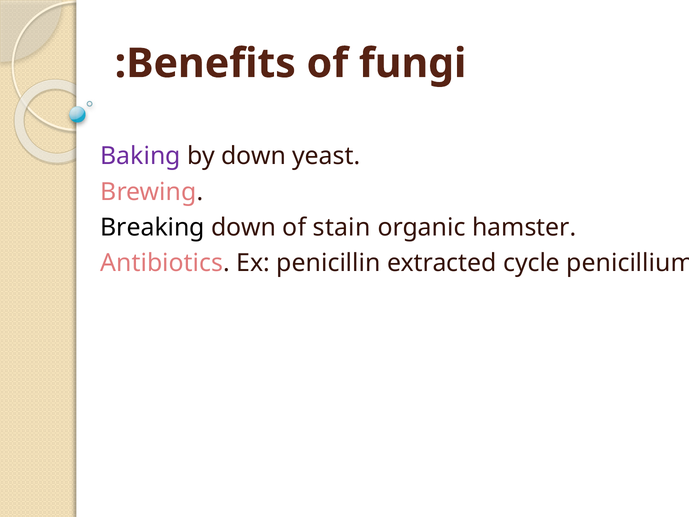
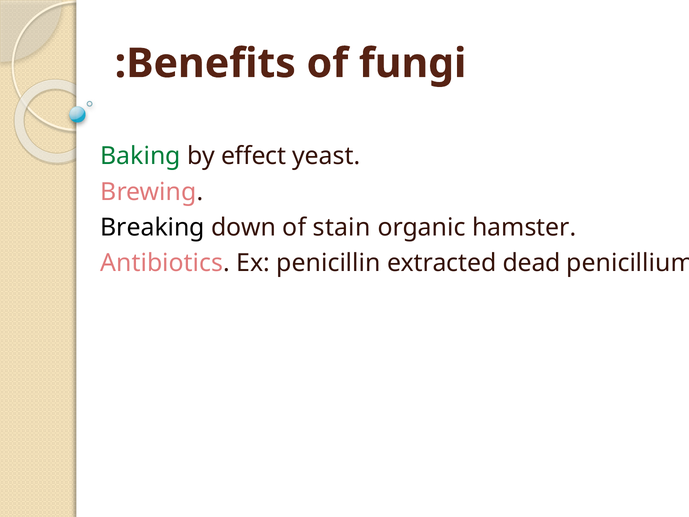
Baking colour: purple -> green (141, 156)
by down: down -> effect (254, 156)
cycle: cycle -> dead (532, 263)
